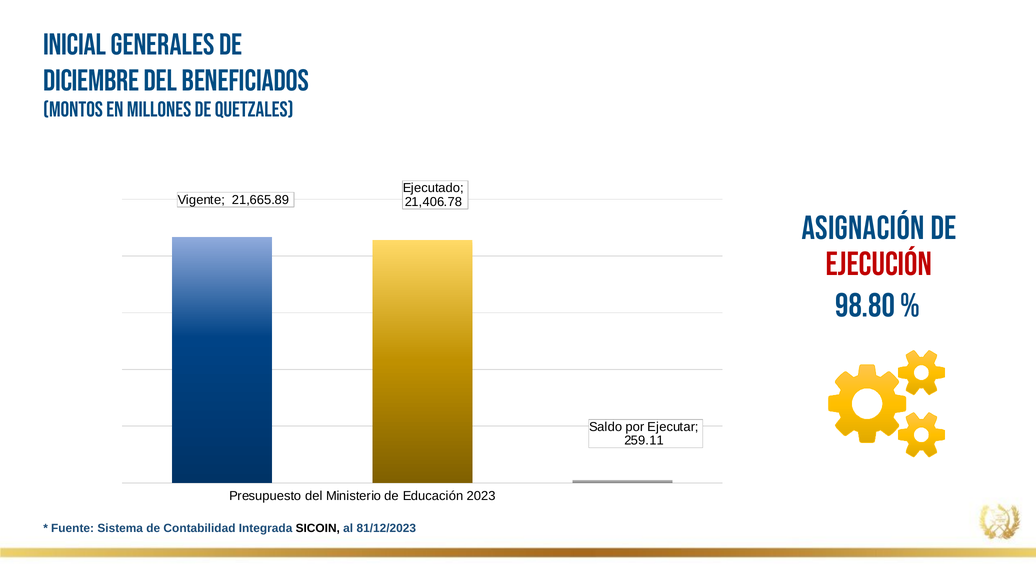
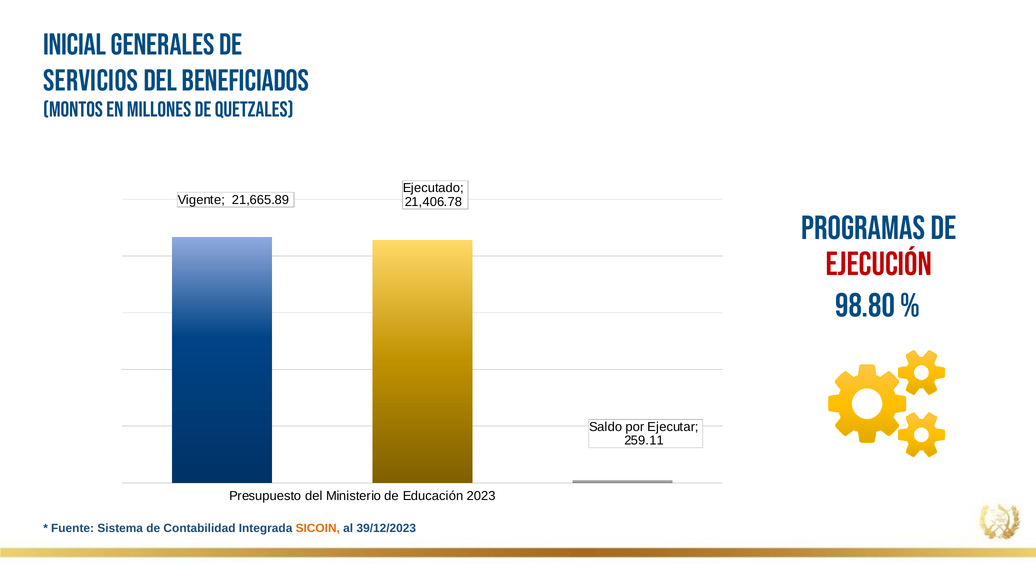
DICIEMBRE: DICIEMBRE -> SERVICIOS (91, 81)
Asignación: Asignación -> Programas (863, 228)
SICOIN colour: black -> orange (318, 528)
81/12/2023: 81/12/2023 -> 39/12/2023 (386, 528)
